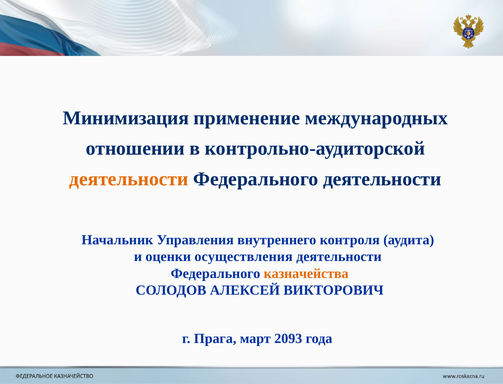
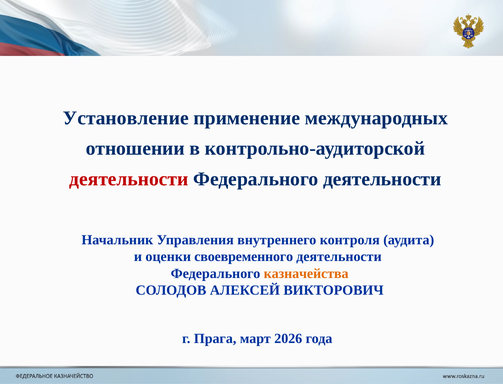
Минимизация: Минимизация -> Установление (126, 118)
деятельности colour: orange -> red (129, 179)
осуществления: осуществления -> своевременного (244, 257)
2093: 2093 -> 2026 (288, 339)
